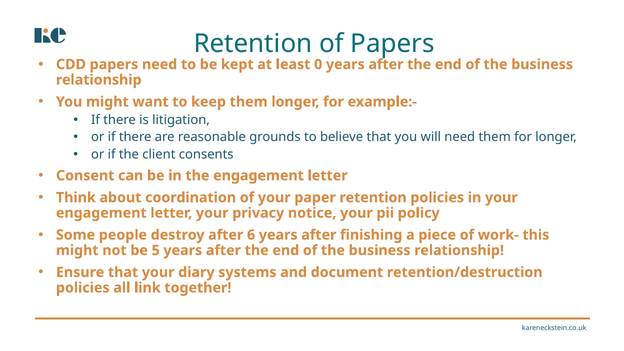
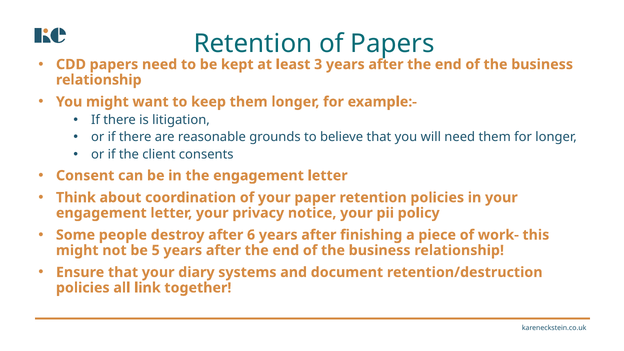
0: 0 -> 3 (318, 64)
